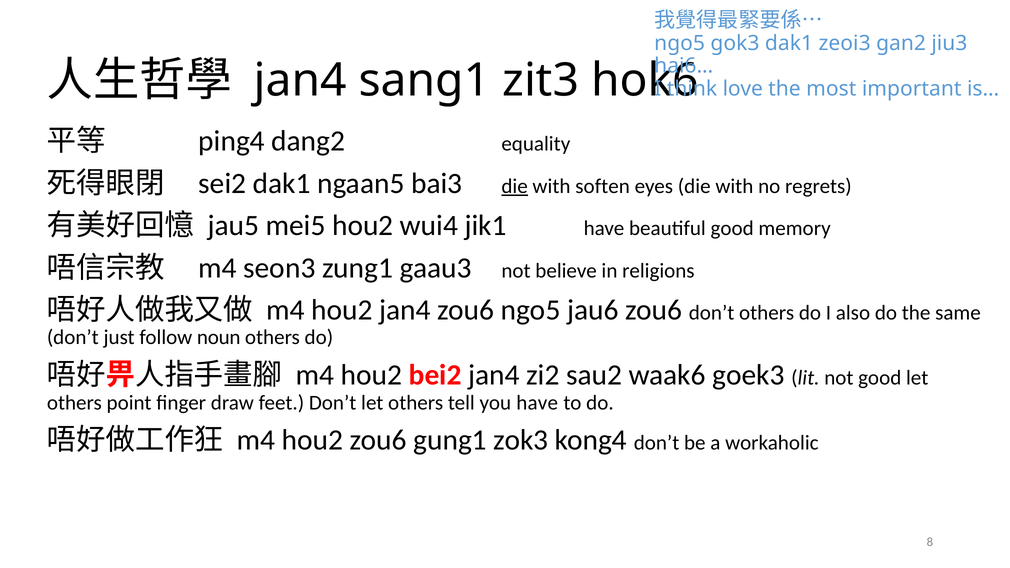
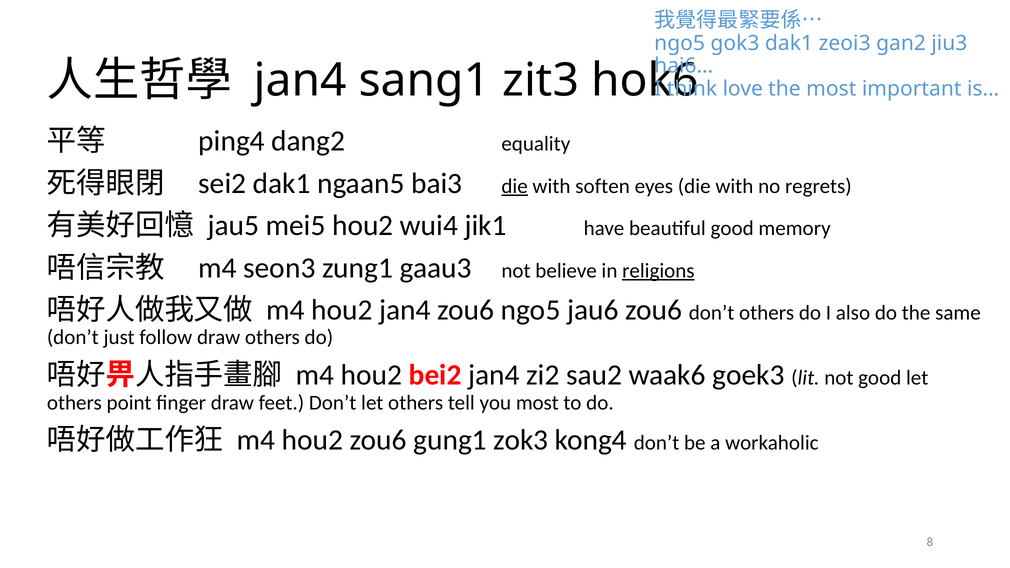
religions underline: none -> present (658, 271)
follow noun: noun -> draw (219, 338)
you have: have -> most (537, 403)
